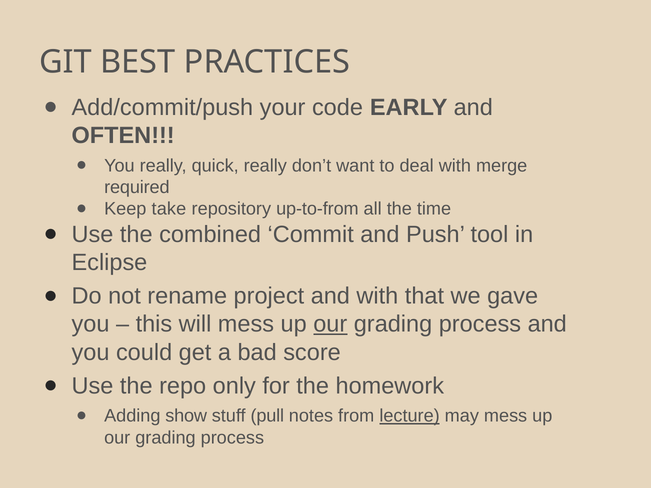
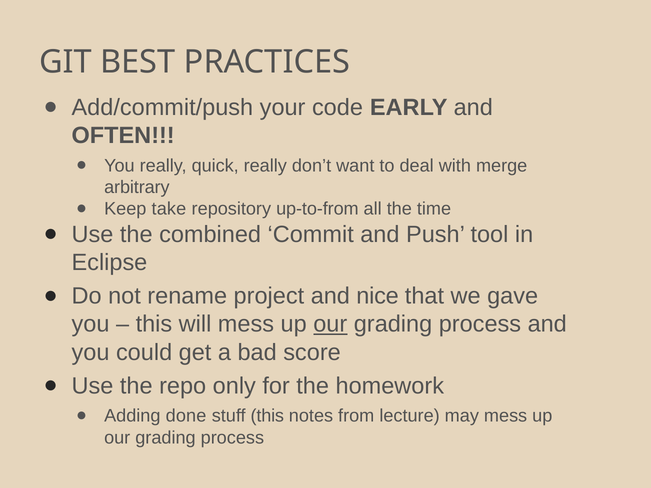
required: required -> arbitrary (137, 187)
and with: with -> nice (378, 296)
show: show -> done (186, 416)
stuff pull: pull -> this (267, 416)
lecture underline: present -> none (410, 416)
